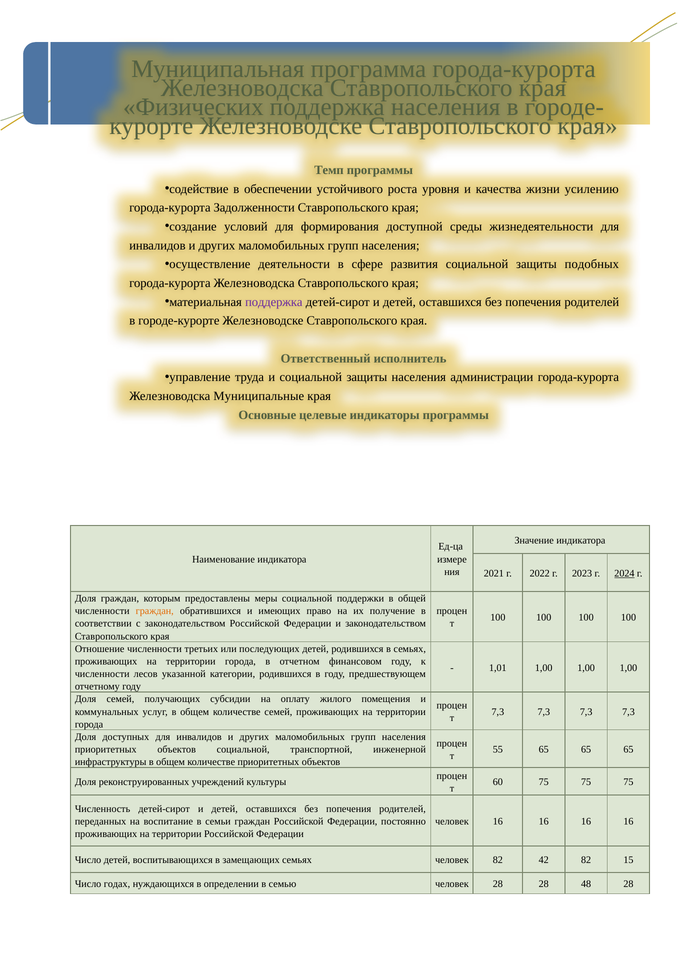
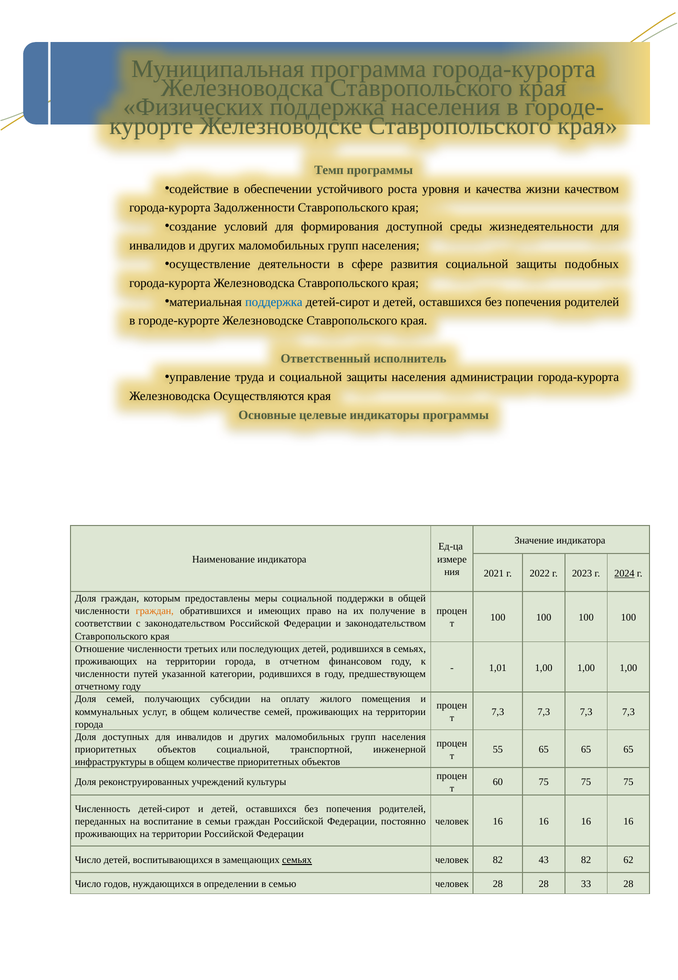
усилению: усилению -> качеством (592, 189)
поддержка colour: purple -> blue (274, 302)
Муниципальные: Муниципальные -> Осуществляются (259, 396)
лесов: лесов -> путей (146, 674)
семьях underline: none -> present (297, 860)
42: 42 -> 43 (544, 860)
15: 15 -> 62 (628, 860)
годах: годах -> годов (117, 883)
48: 48 -> 33 (586, 883)
